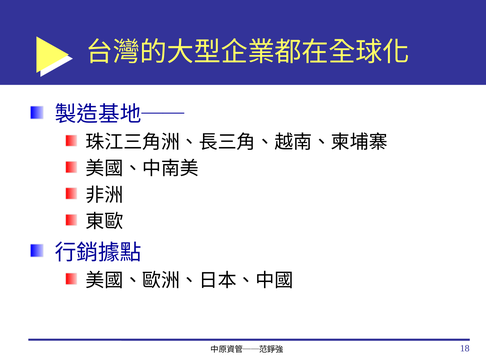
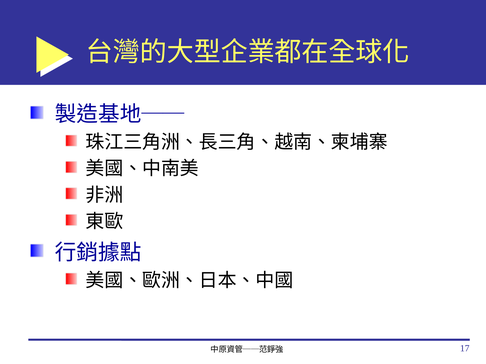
18: 18 -> 17 (465, 349)
